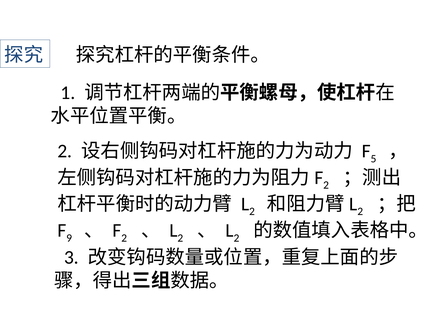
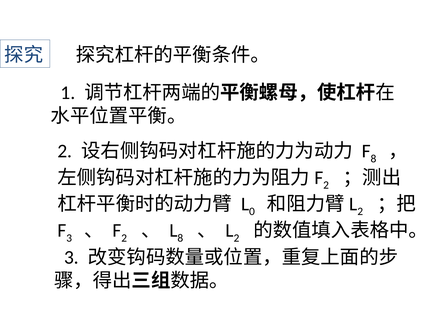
5: 5 -> 8 (374, 159)
2: 2 -> 0 (252, 212)
9: 9 -> 3 (69, 238)
2: 2 -> 8 (180, 238)
